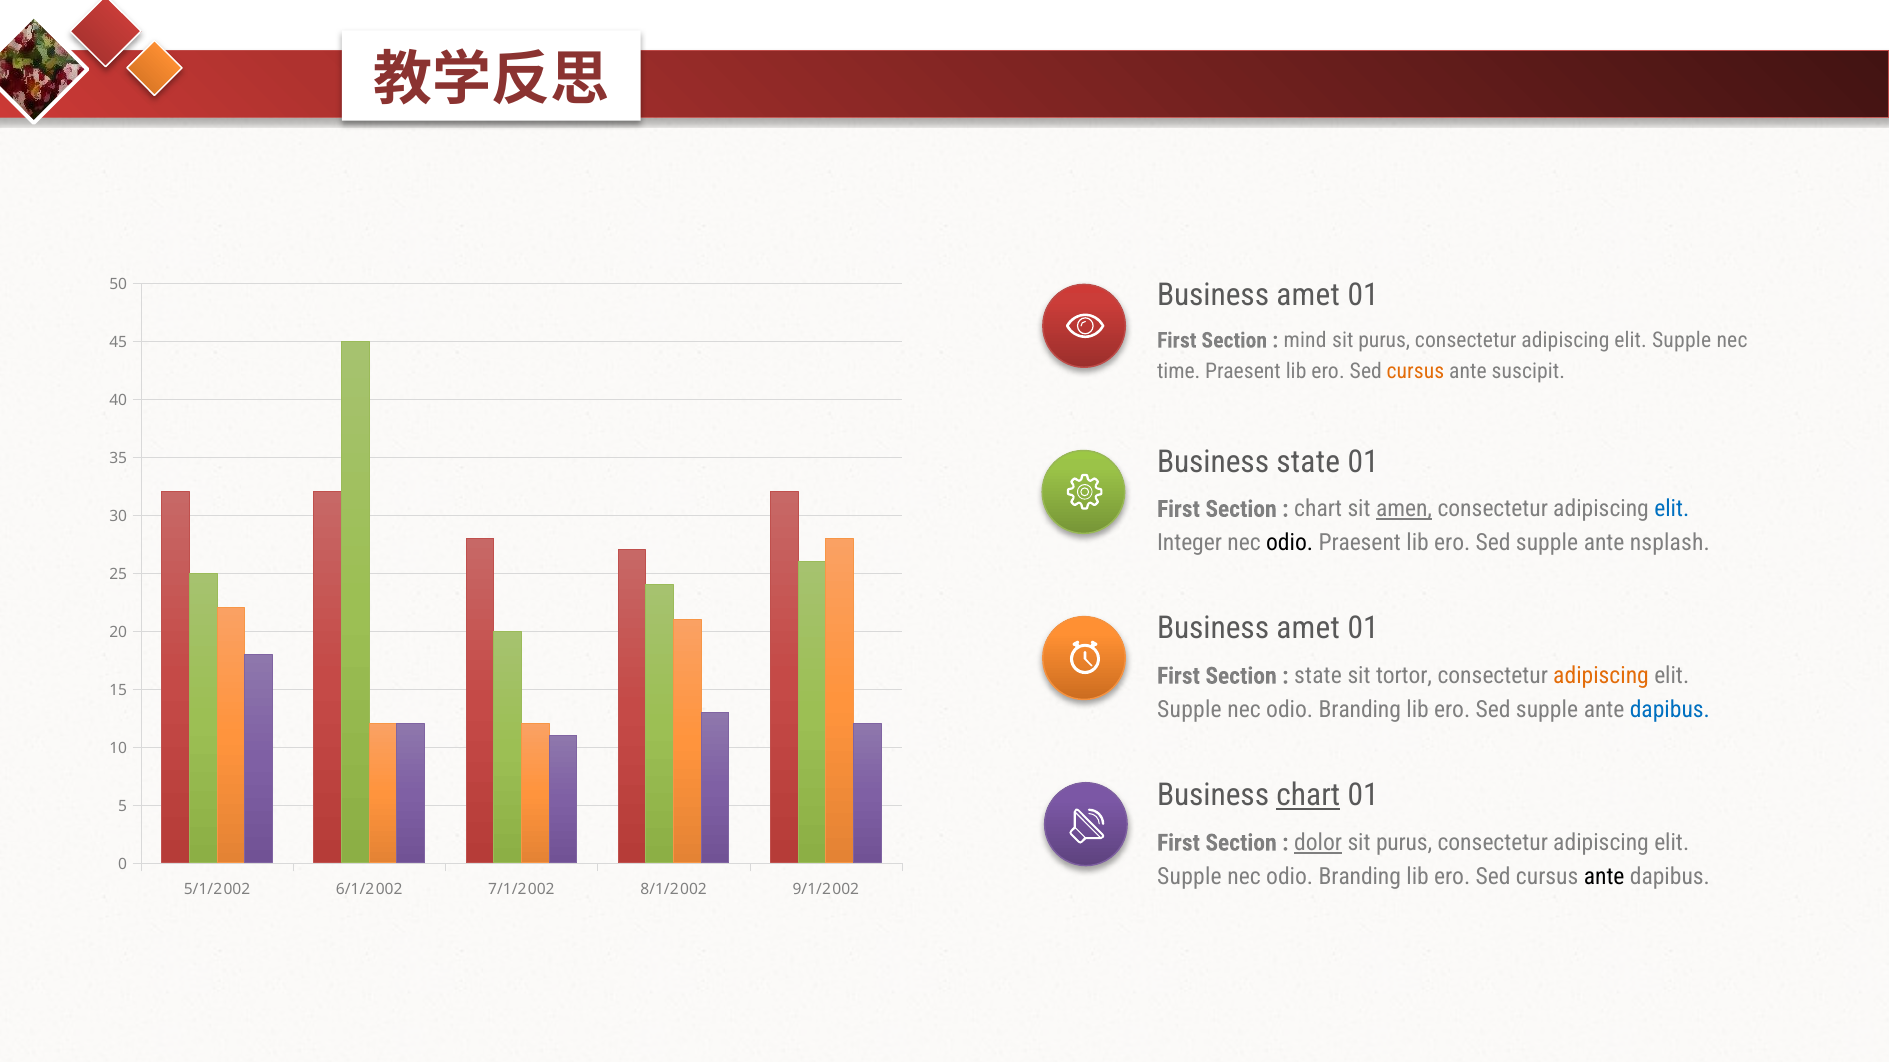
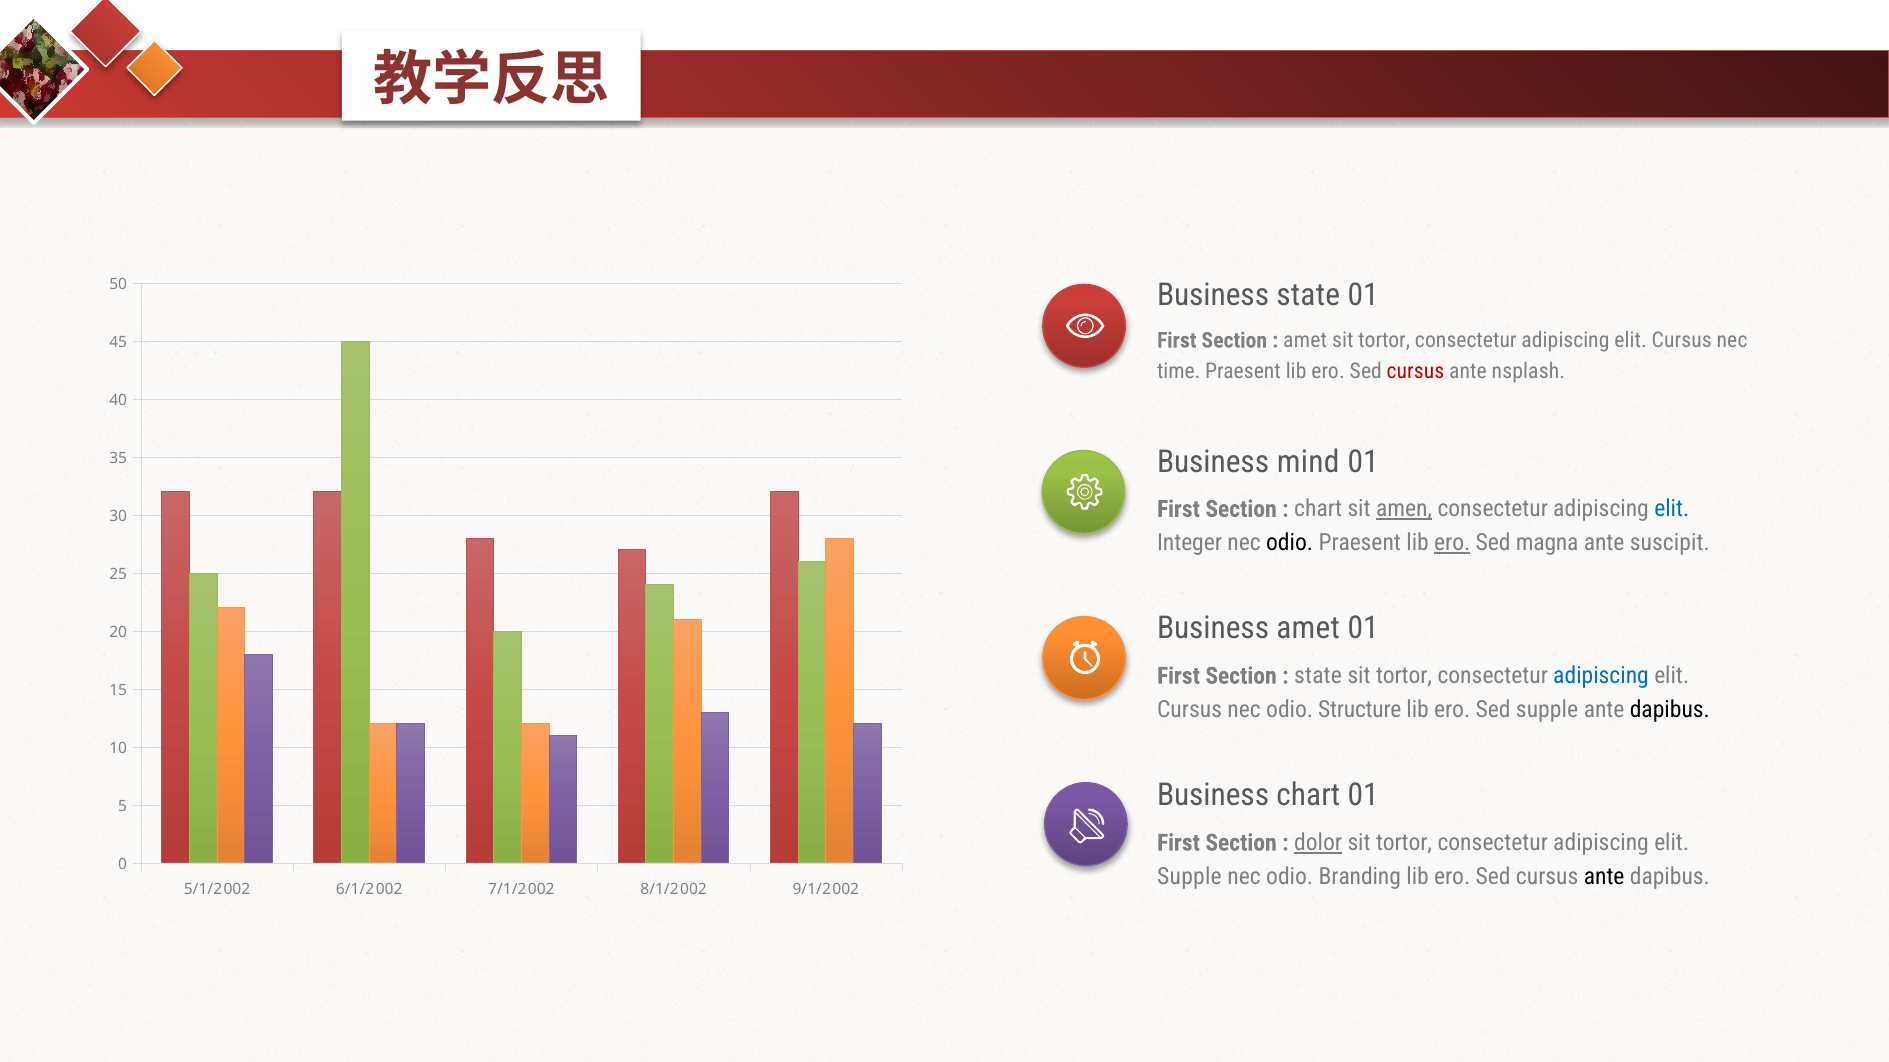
amet: amet -> state (1308, 295)
mind: mind -> amet (1305, 341)
purus: purus -> tortor (1384, 341)
Supple: Supple -> Cursus (1682, 341)
cursus colour: orange -> red (1415, 372)
suscipit: suscipit -> nsplash (1528, 372)
Business state: state -> mind (1308, 462)
ero underline: none -> present (1452, 543)
supple: supple -> magna (1547, 543)
nsplash: nsplash -> suscipit (1670, 543)
adipiscing colour: orange -> blue (1601, 676)
Supple: Supple -> Cursus (1190, 710)
Branding: Branding -> Structure (1360, 710)
dapibus colour: blue -> black (1670, 710)
chart underline: present -> none (1308, 796)
purus: purus -> tortor (1404, 843)
